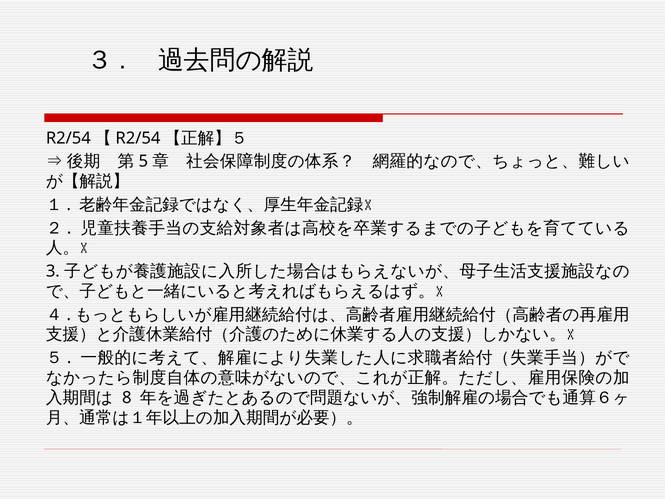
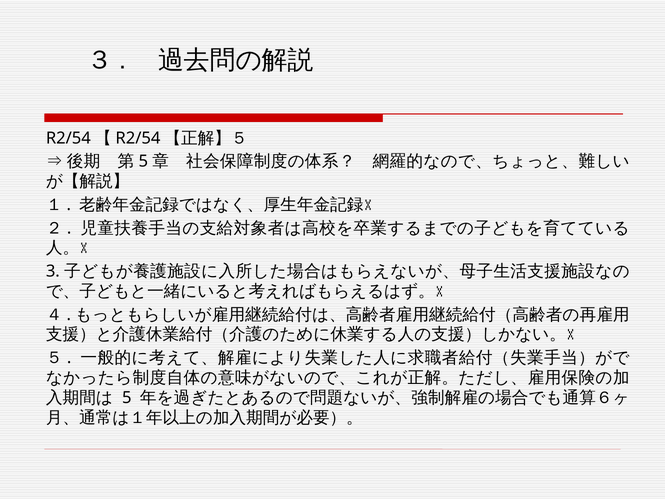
8: 8 -> 5 (127, 397)
